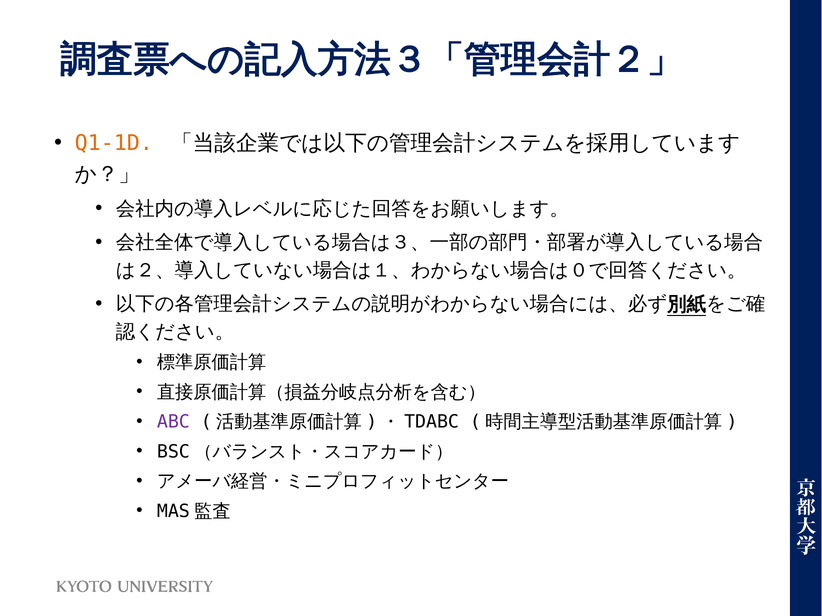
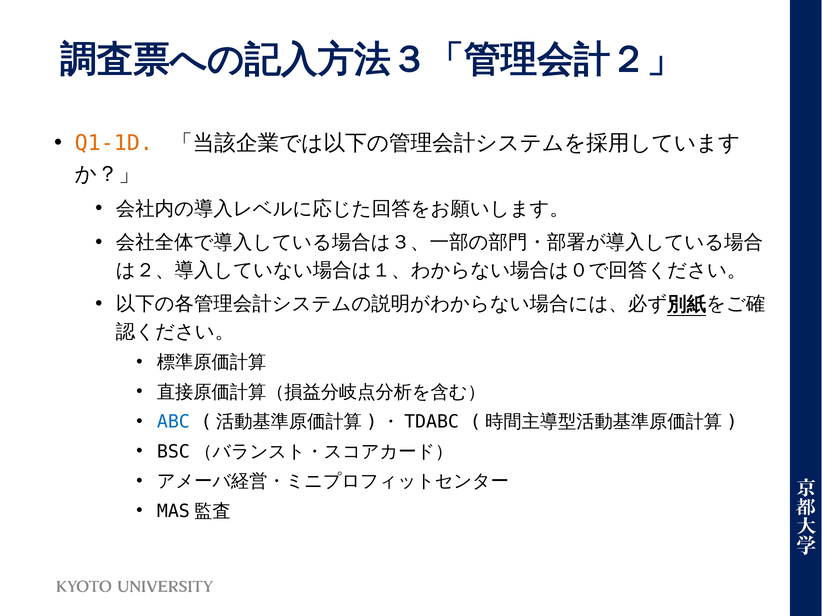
ABC colour: purple -> blue (173, 422)
